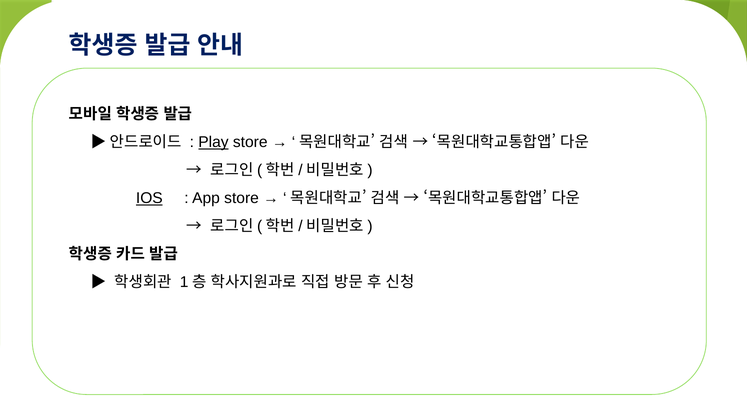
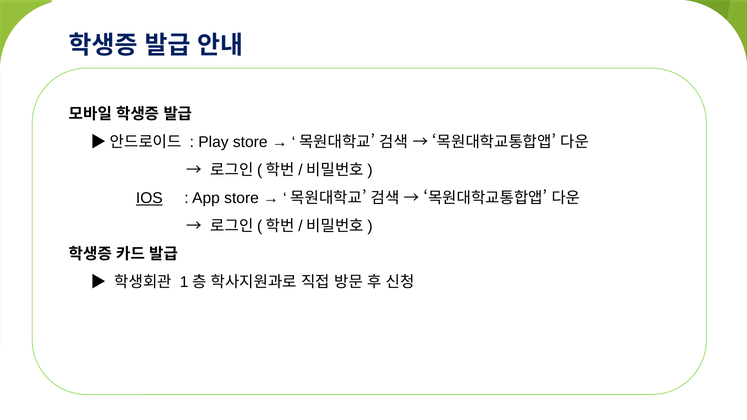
Play underline: present -> none (213, 142)
